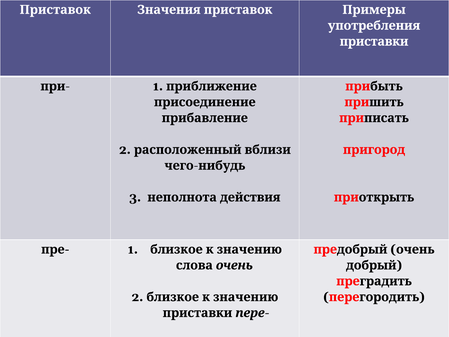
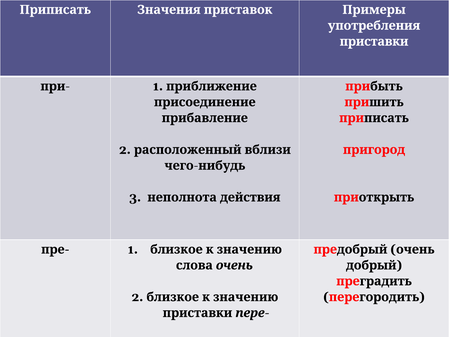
Приставок: Приставок -> Приписать (55, 10)
